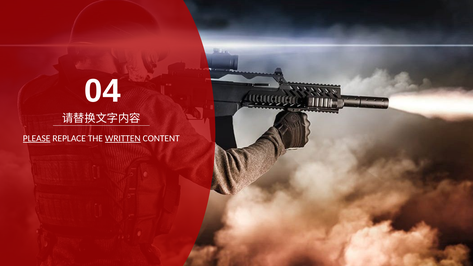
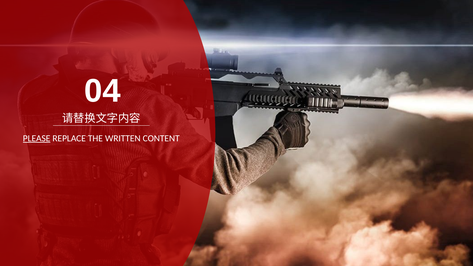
WRITTEN underline: present -> none (123, 138)
